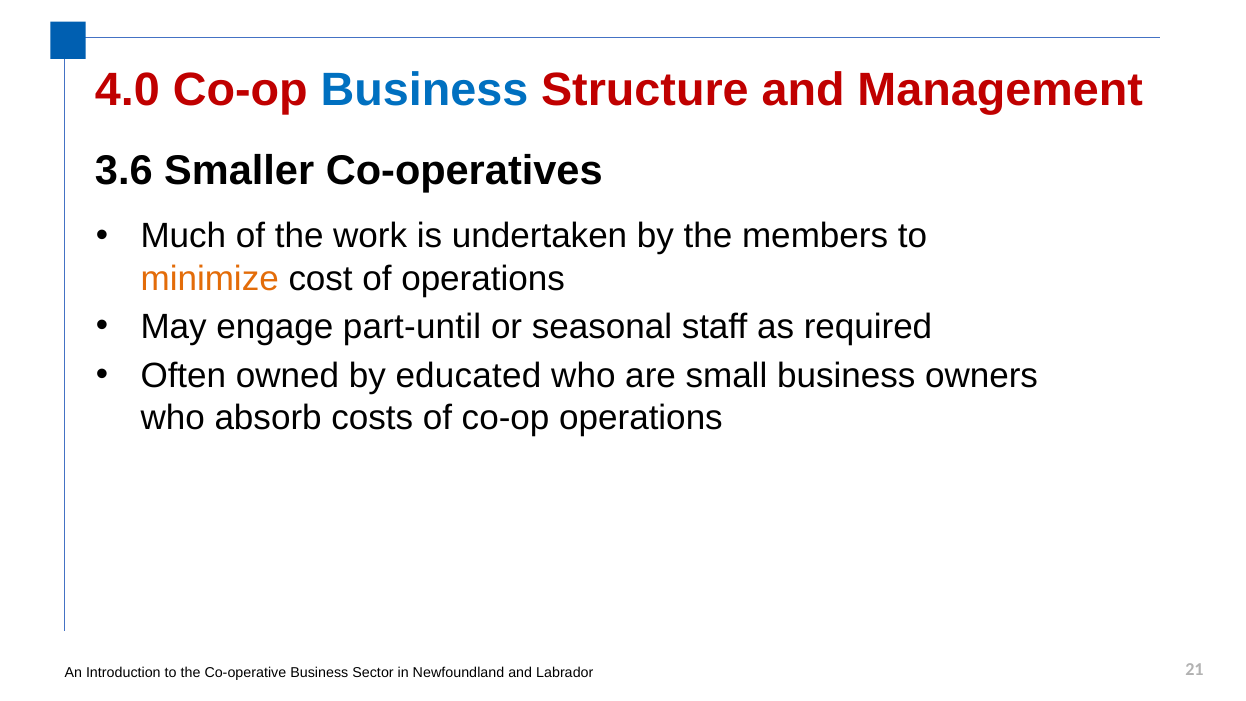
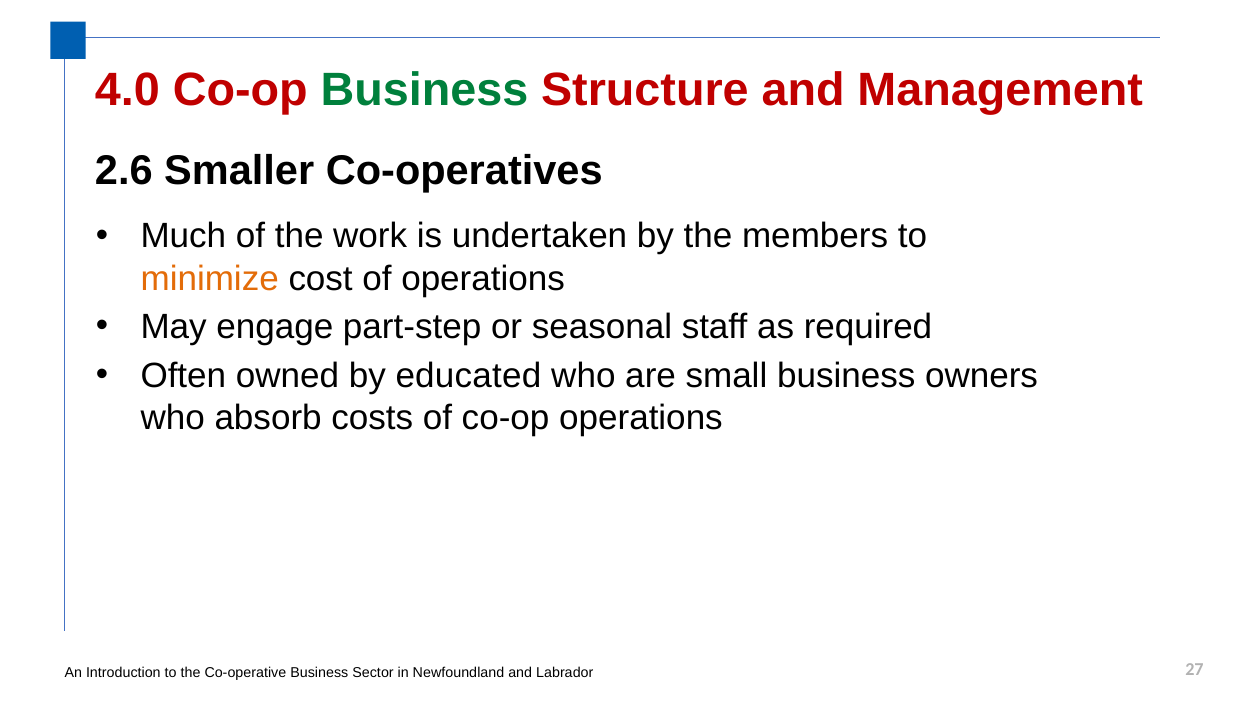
Business colour: blue -> green (424, 90)
3.6: 3.6 -> 2.6 (124, 171)
part-until: part-until -> part-step (412, 327)
21: 21 -> 27 (1194, 669)
